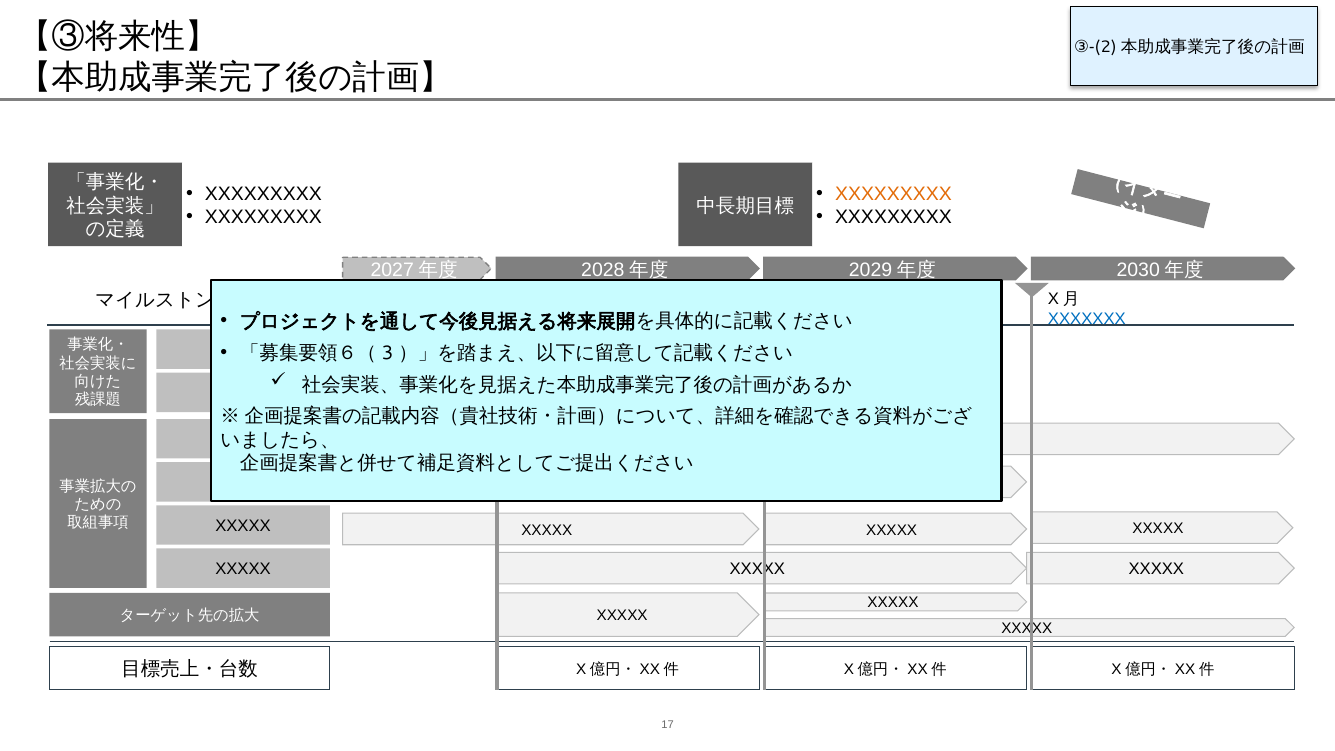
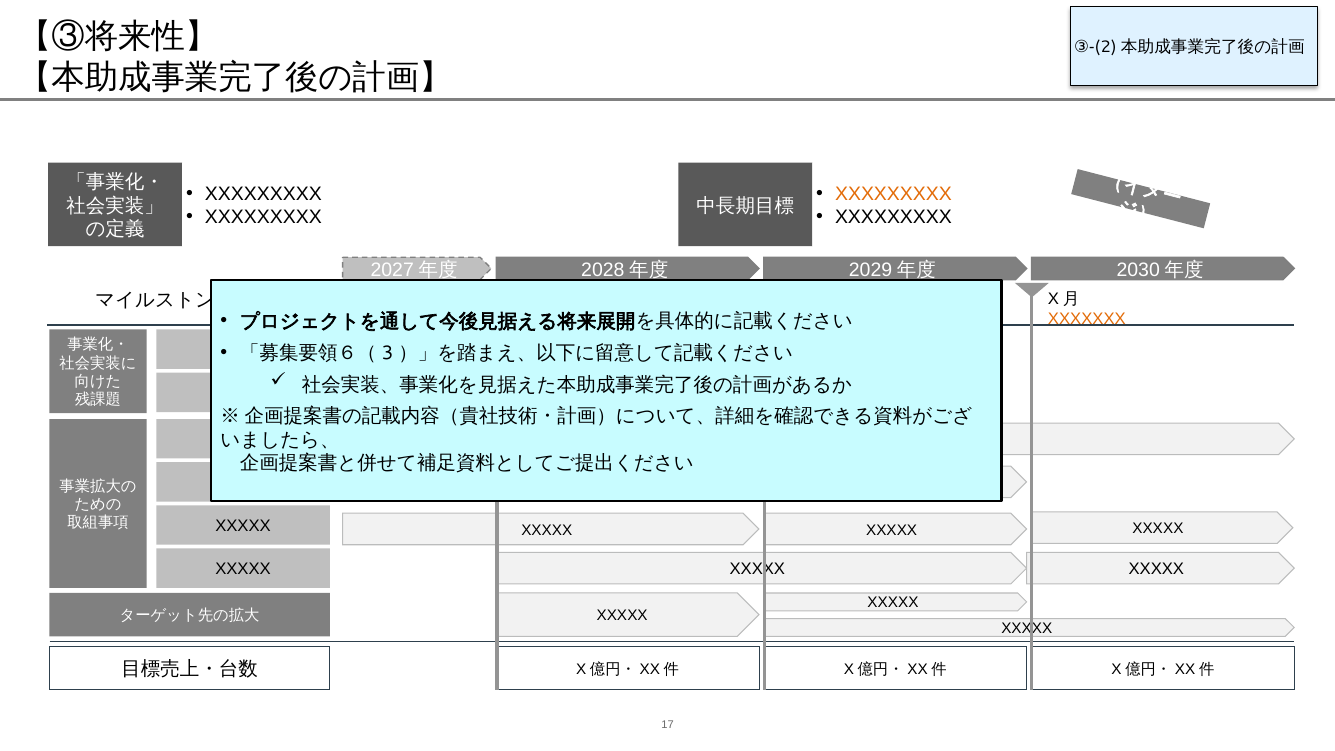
XXXXXXX colour: blue -> orange (1087, 319)
